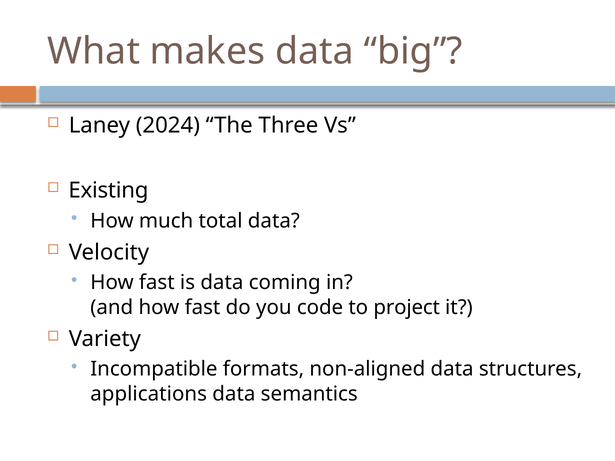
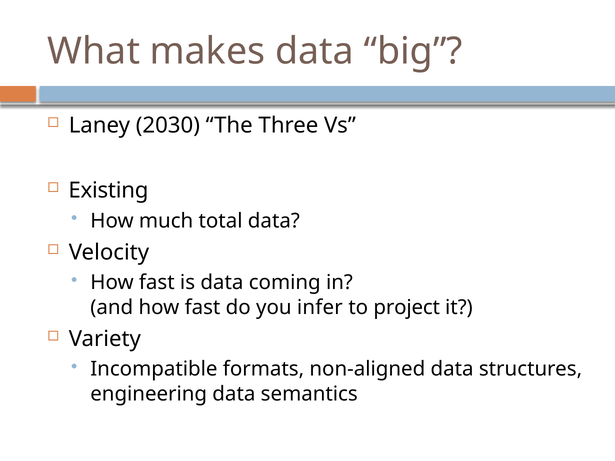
2024: 2024 -> 2030 (168, 126)
code: code -> infer (320, 307)
applications: applications -> engineering (149, 394)
